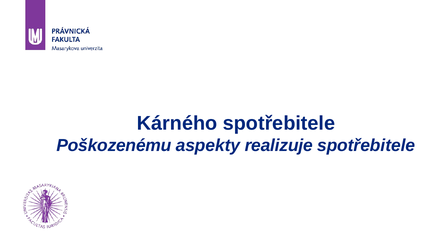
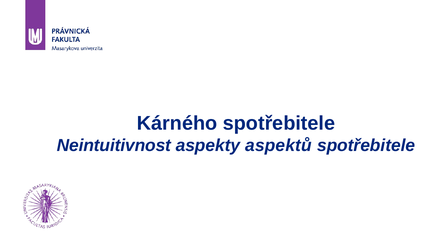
Poškozenému: Poškozenému -> Neintuitivnost (114, 145)
realizuje: realizuje -> aspektů (279, 145)
